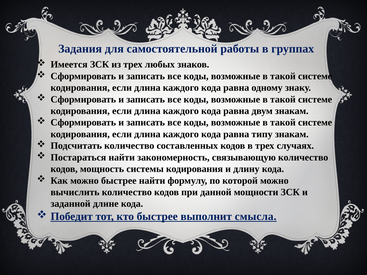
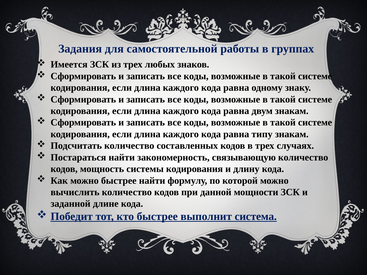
смысла: смысла -> система (256, 217)
